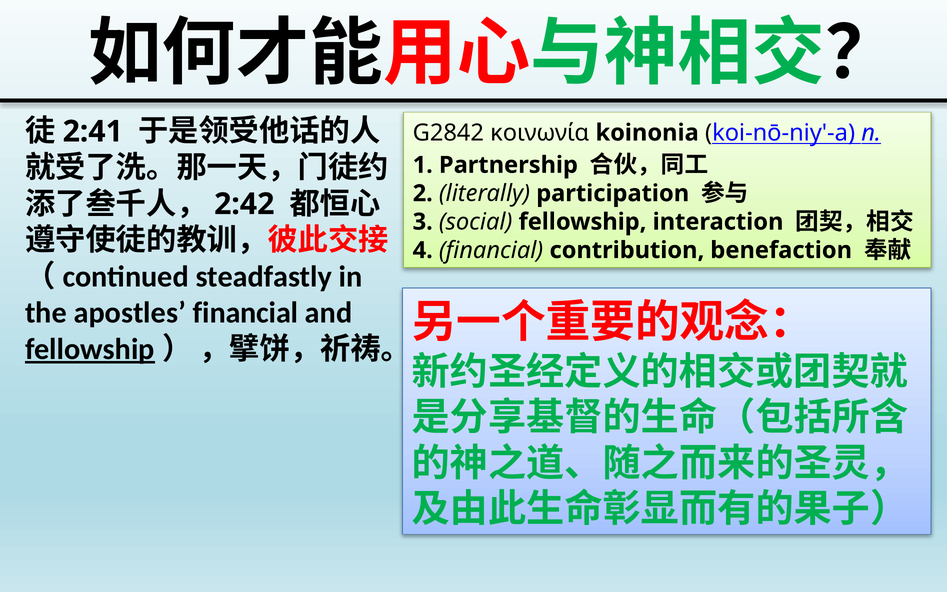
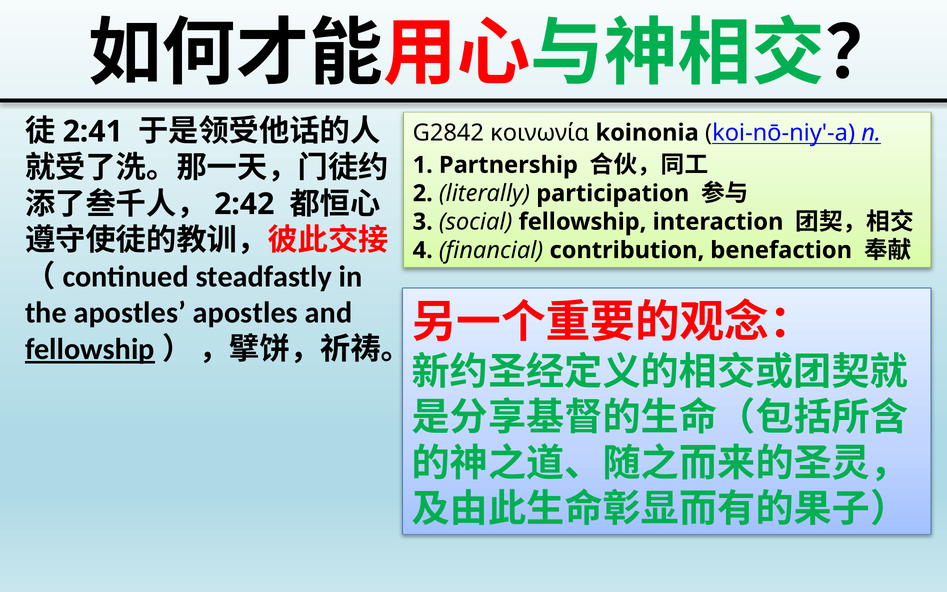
apostles financial: financial -> apostles (245, 313)
